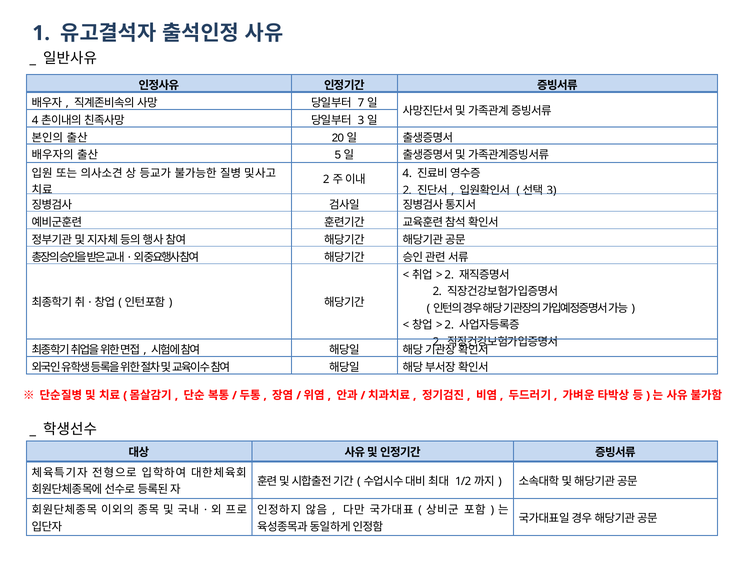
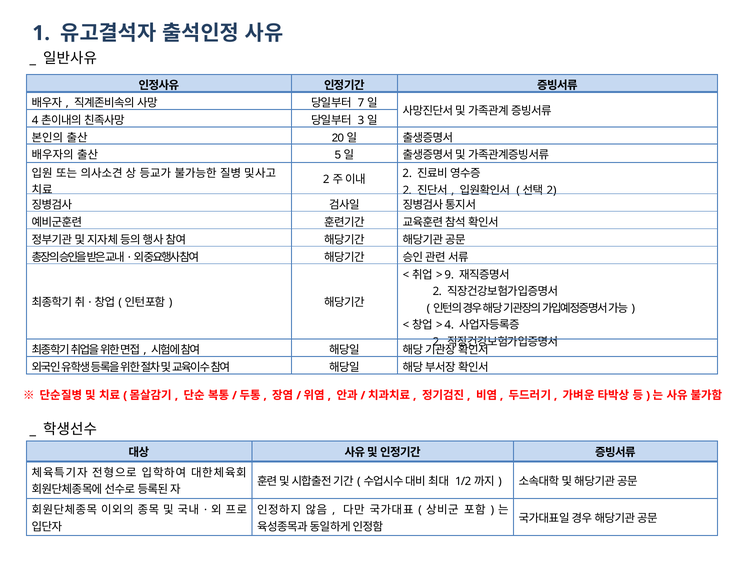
4: 4 -> 2 (407, 173)
3: 3 -> 2 (552, 190)
2: 2 -> 9 (449, 274)
2: 2 -> 4 (449, 325)
